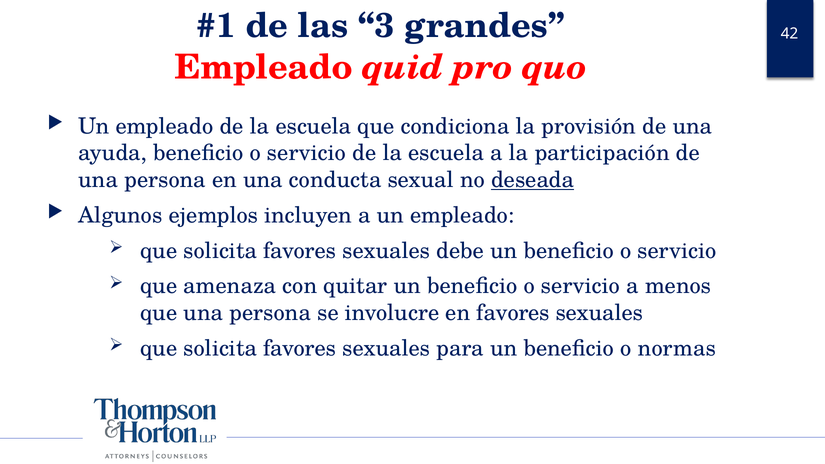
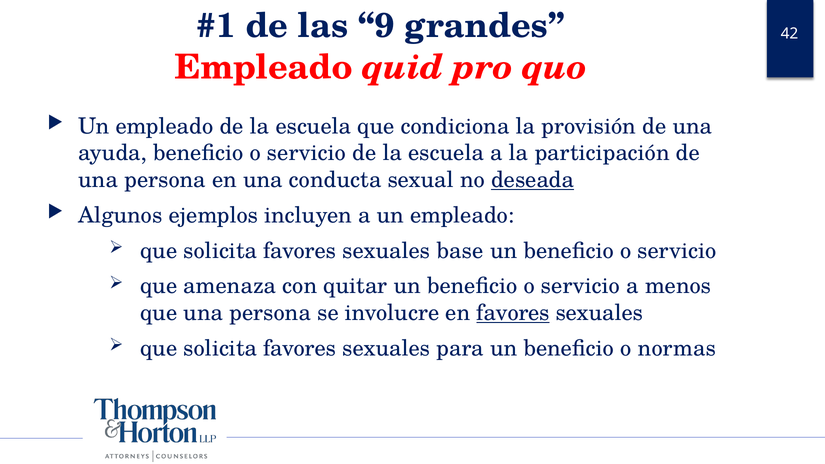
3: 3 -> 9 (376, 26)
debe: debe -> base (460, 251)
favores underline: none -> present (513, 313)
